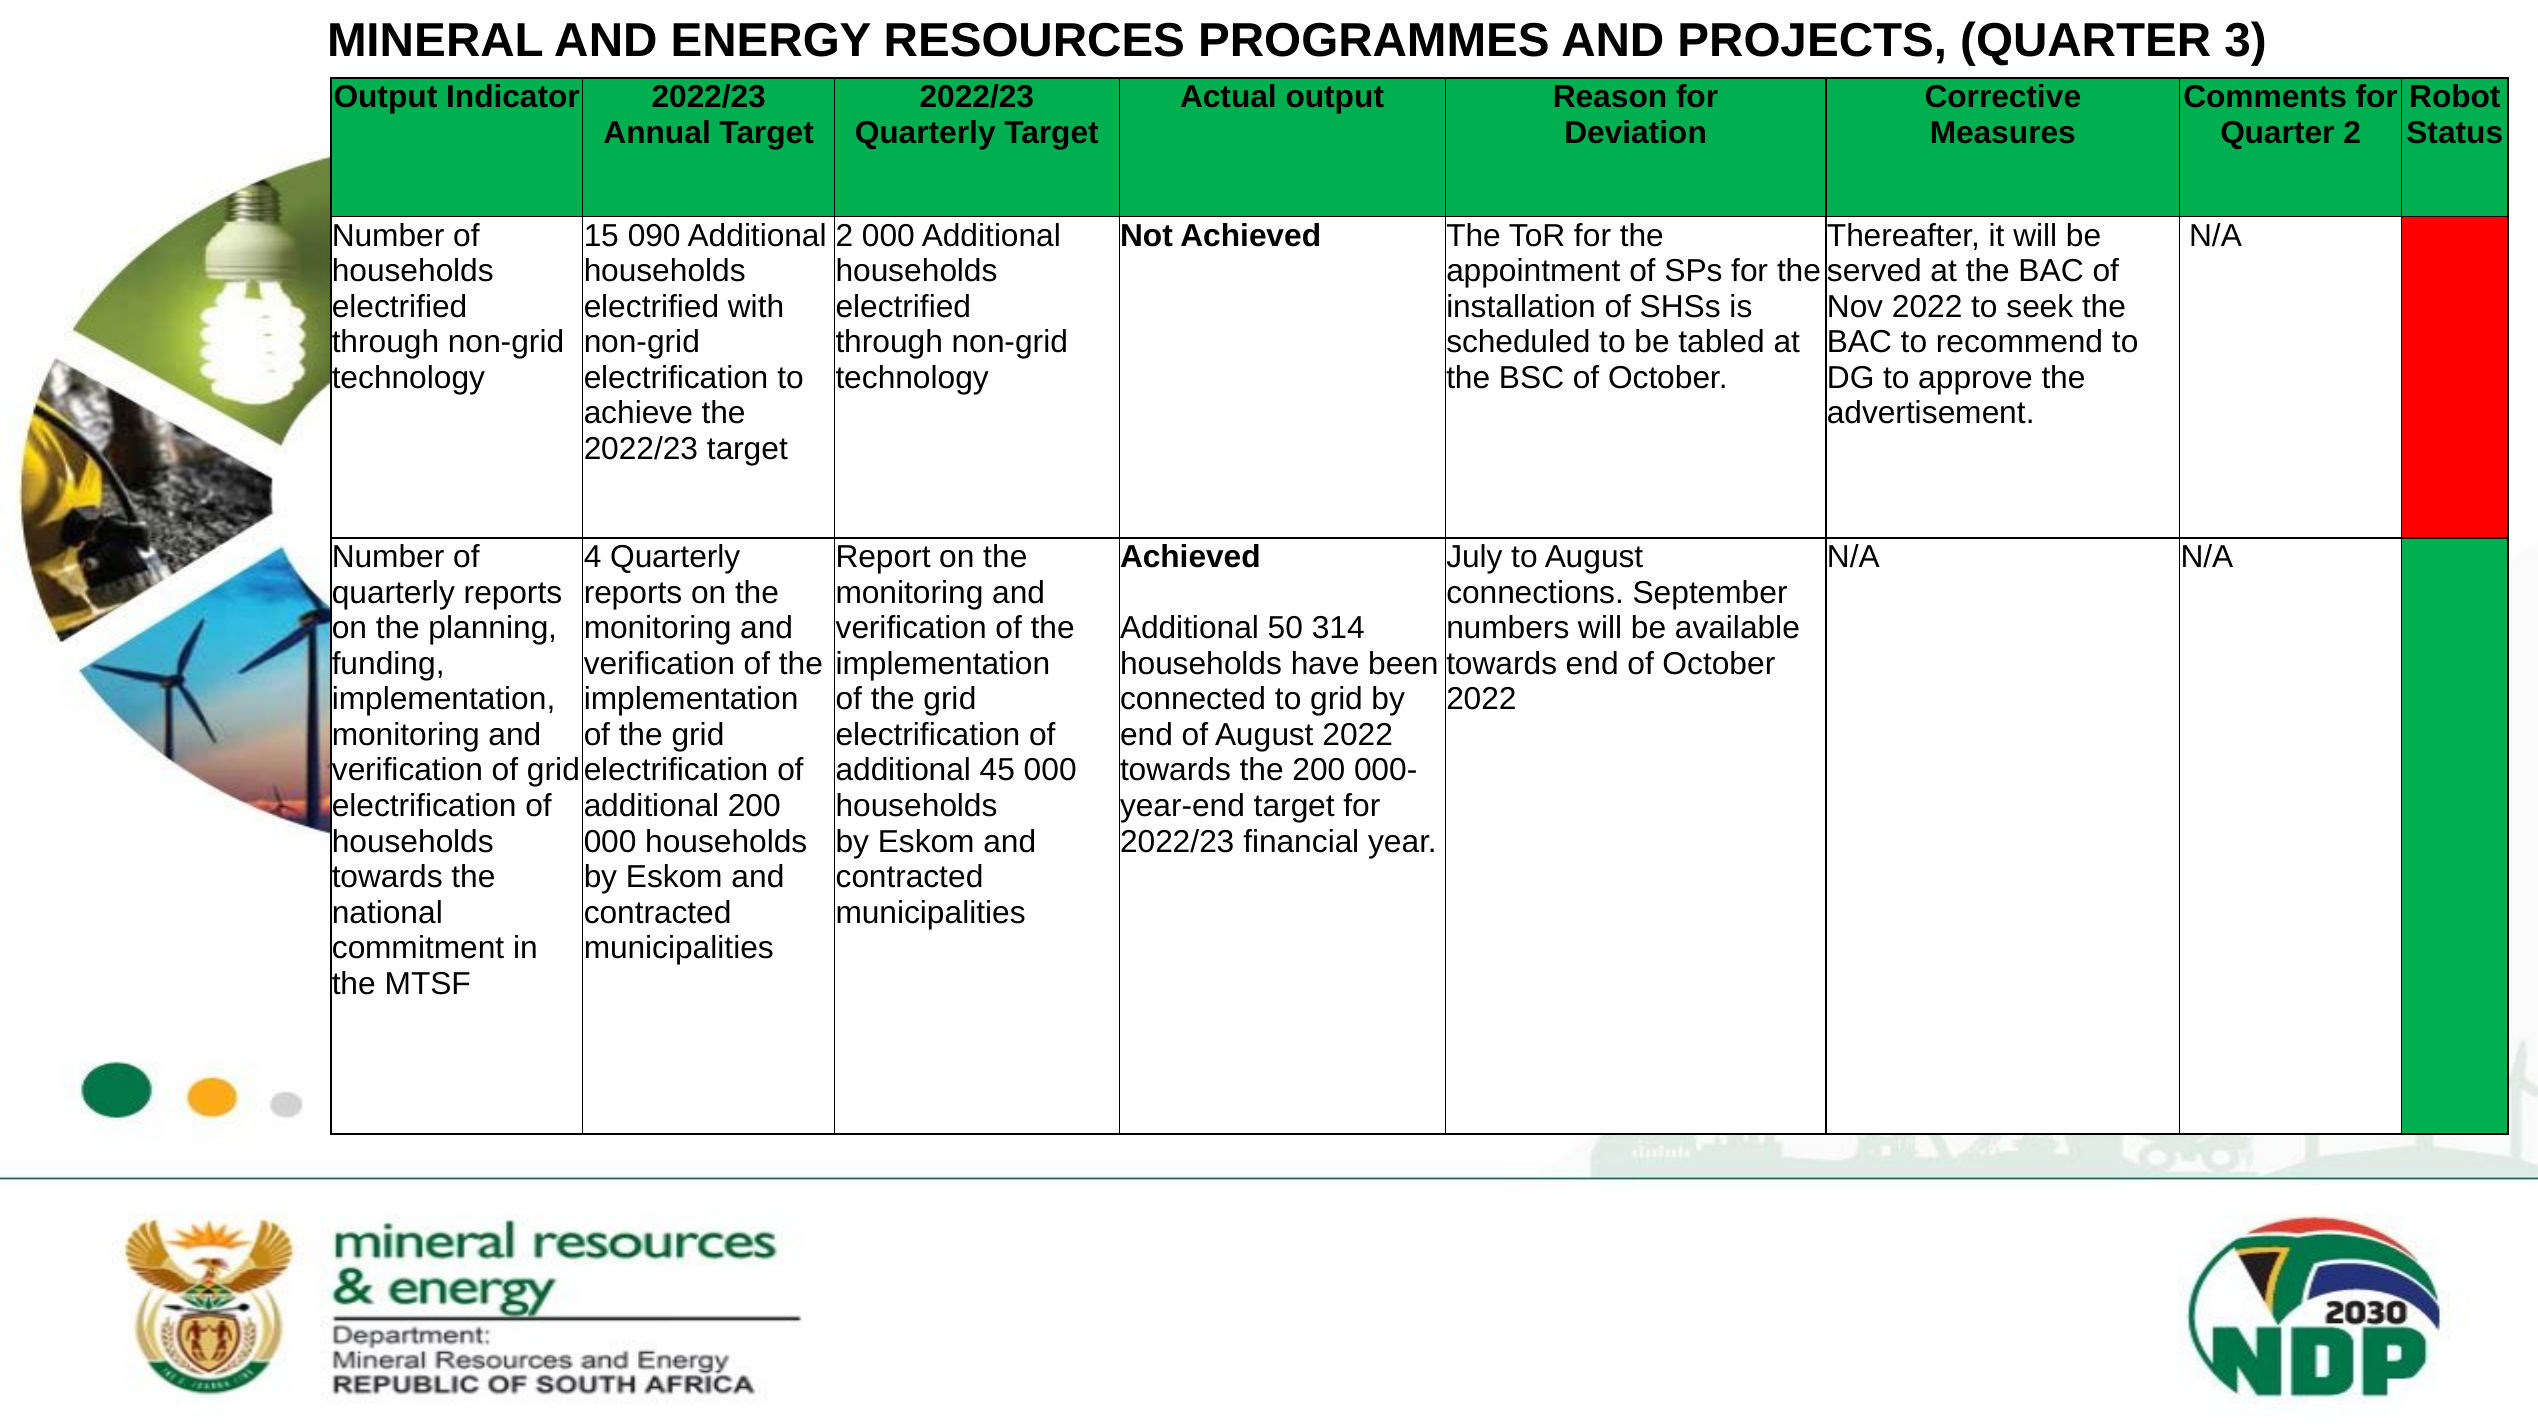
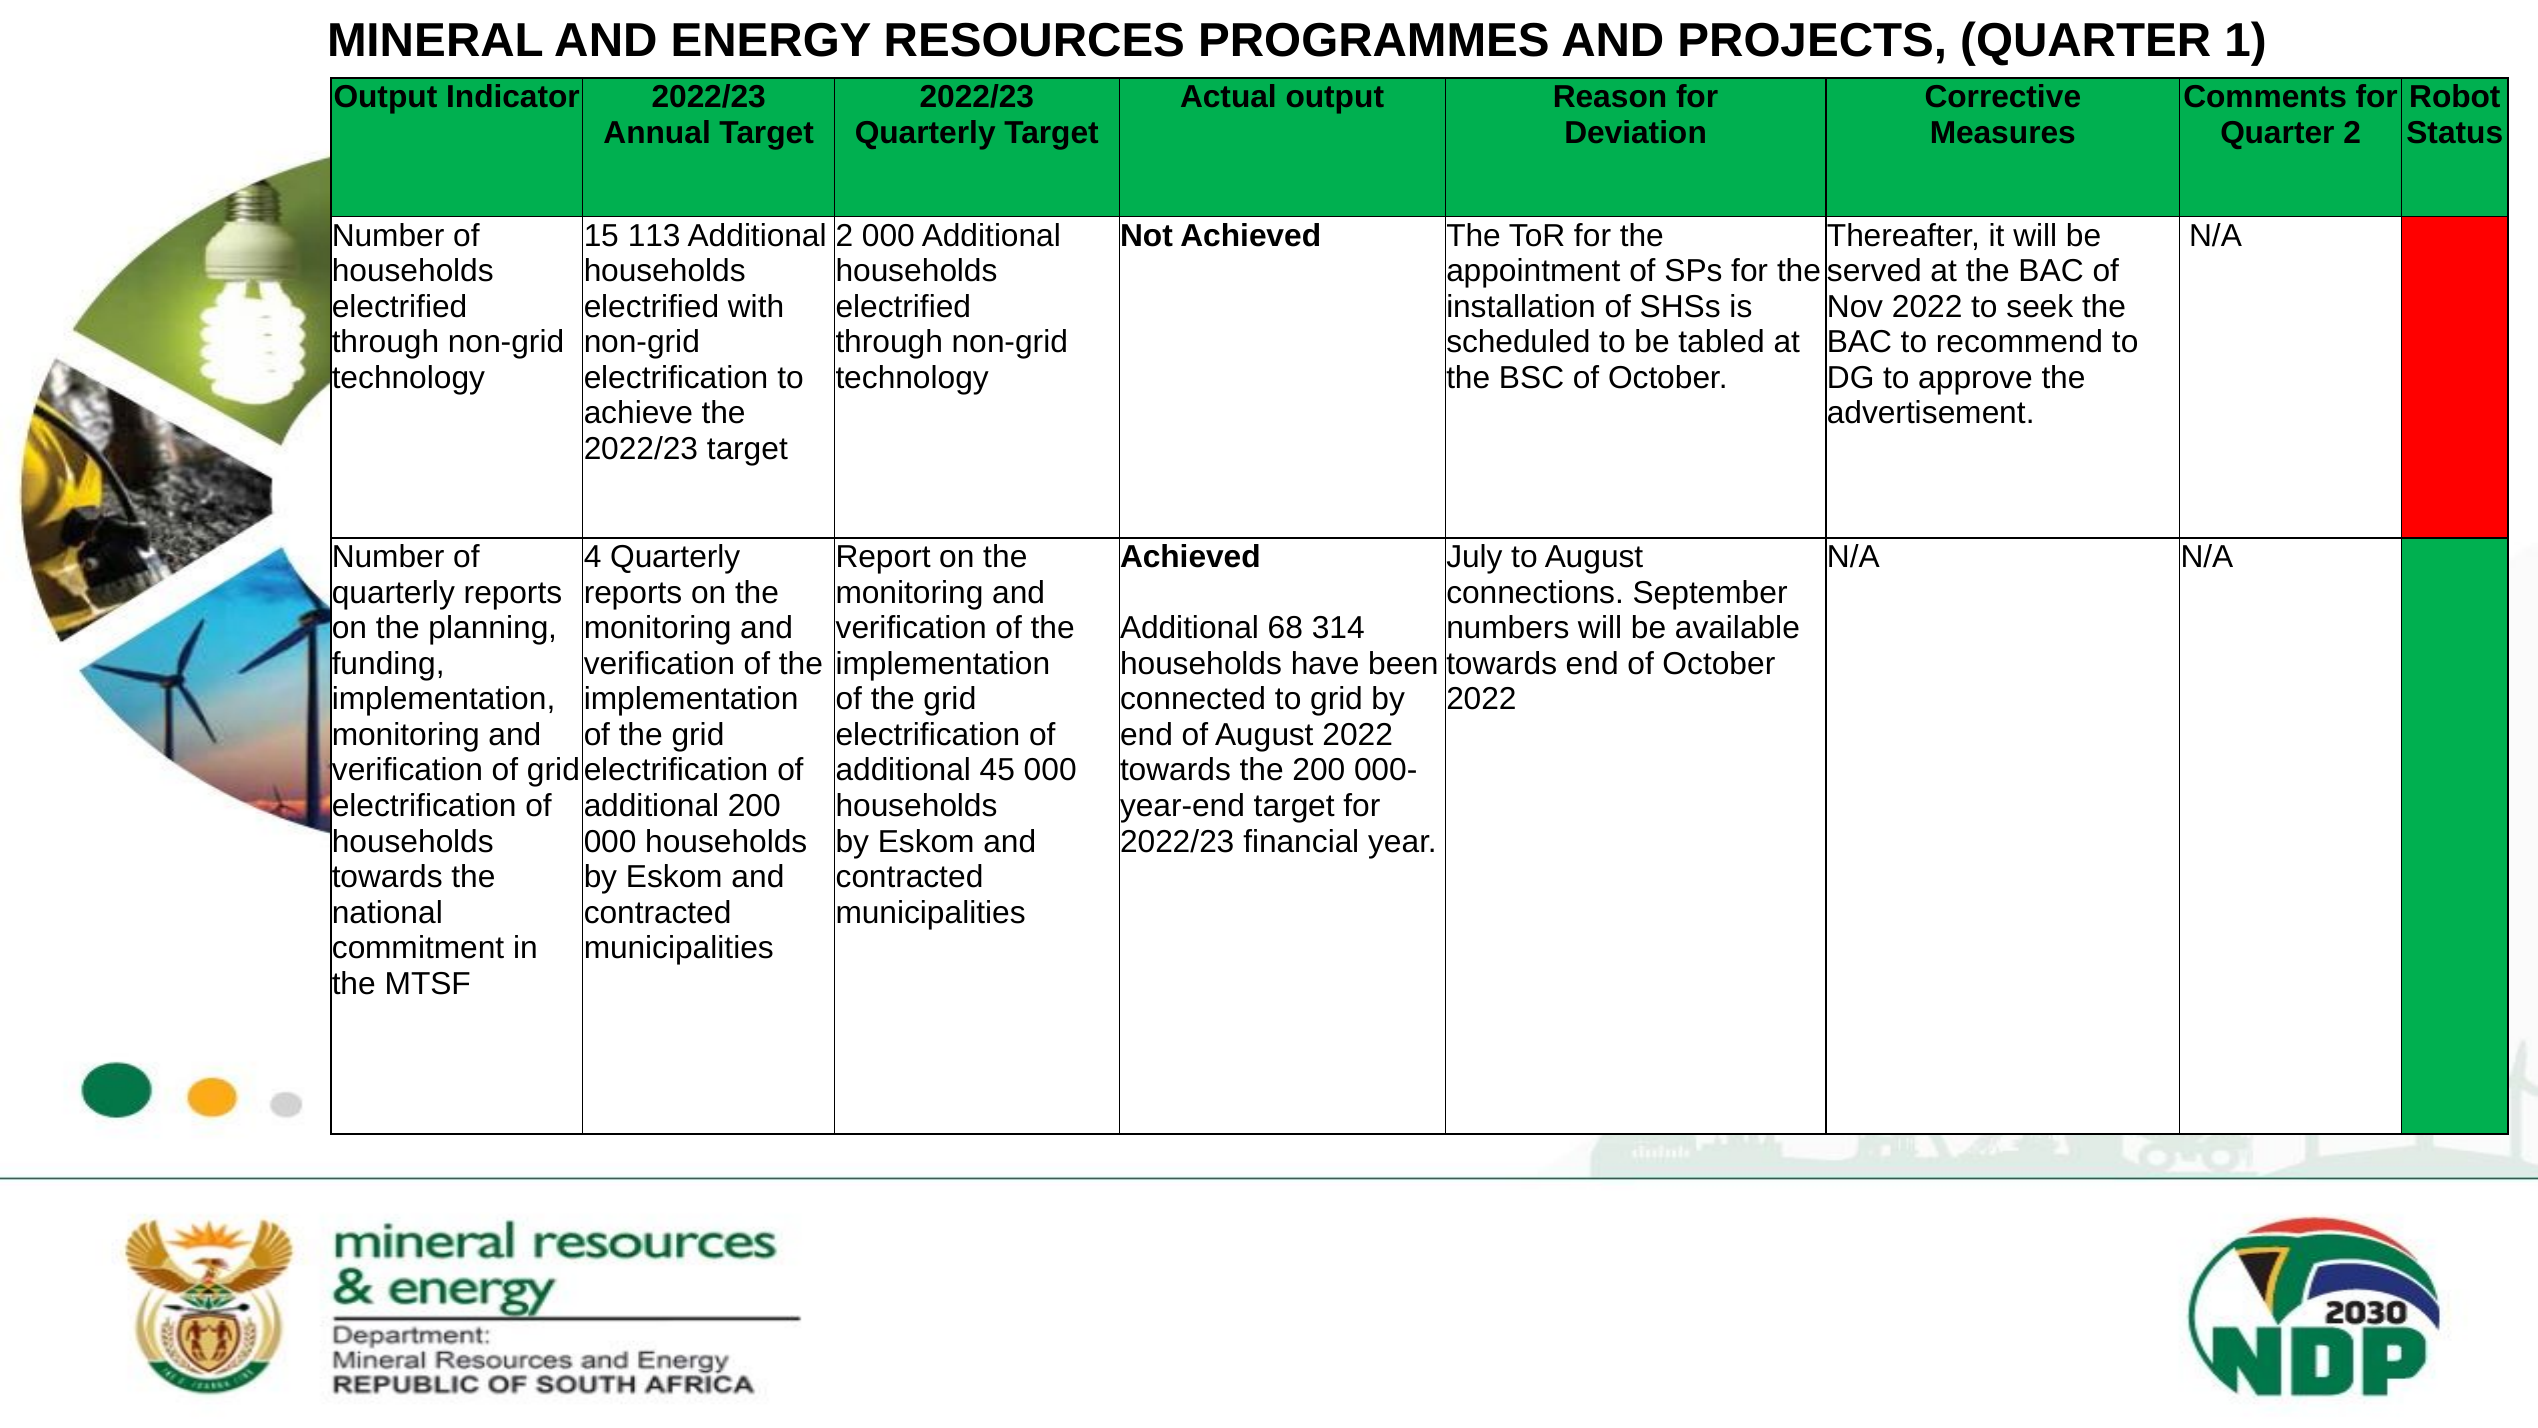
3: 3 -> 1 (2246, 41)
090: 090 -> 113 (654, 236)
50: 50 -> 68 (1285, 628)
